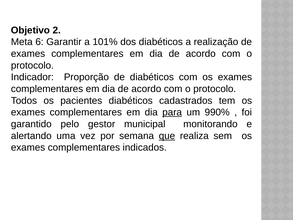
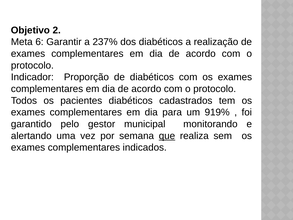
101%: 101% -> 237% (105, 42)
para underline: present -> none (172, 112)
990%: 990% -> 919% (217, 112)
